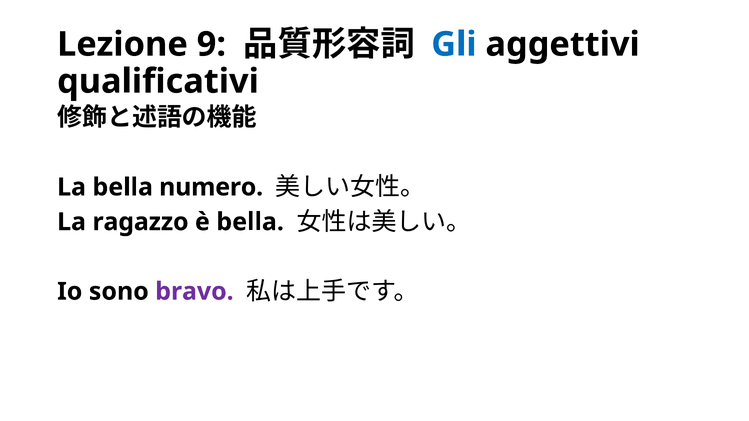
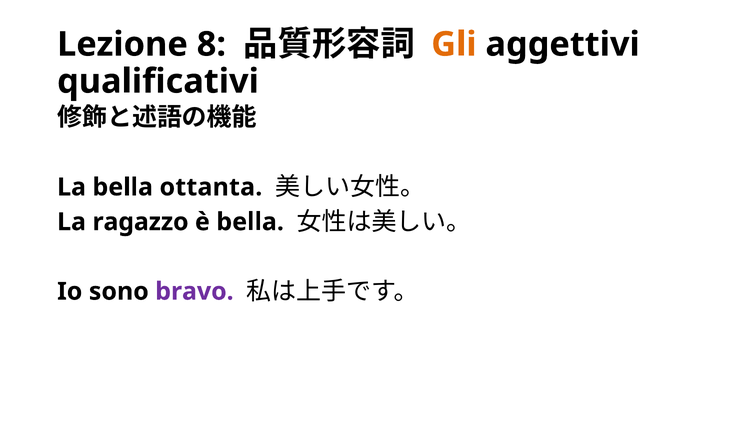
9: 9 -> 8 (211, 44)
Gli colour: blue -> orange (454, 44)
numero: numero -> ottanta (211, 187)
